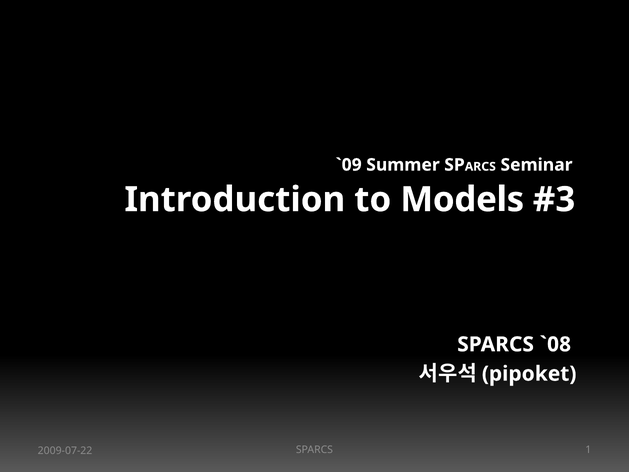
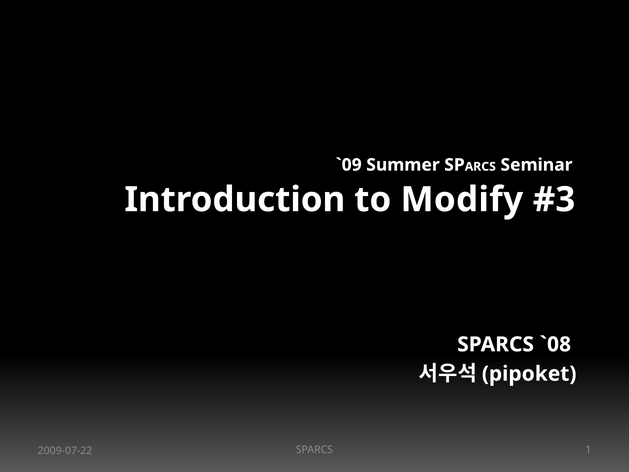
Models: Models -> Modify (462, 200)
